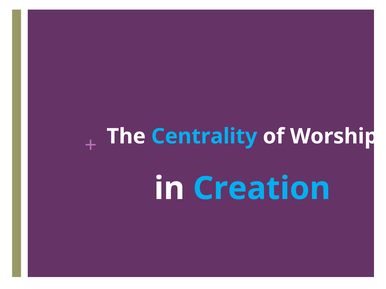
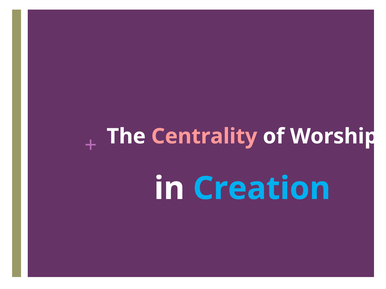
Centrality colour: light blue -> pink (204, 137)
